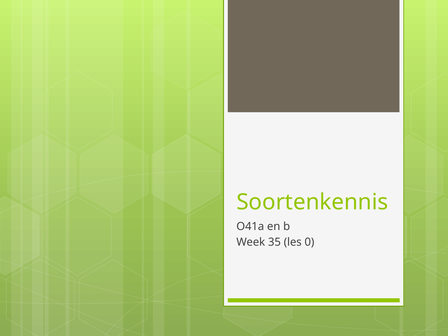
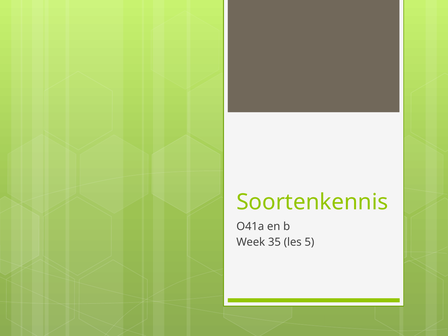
0: 0 -> 5 (309, 242)
